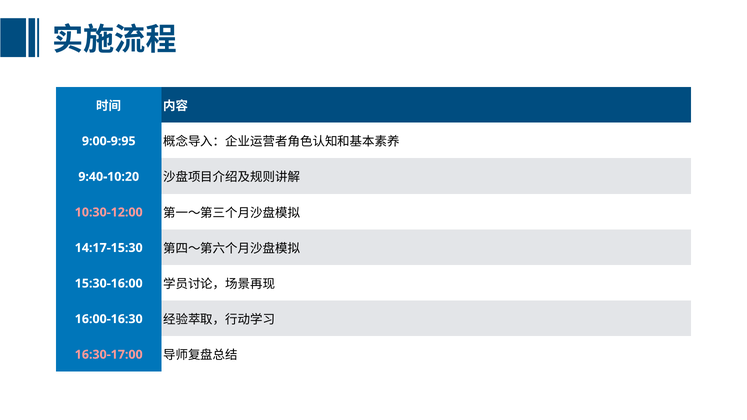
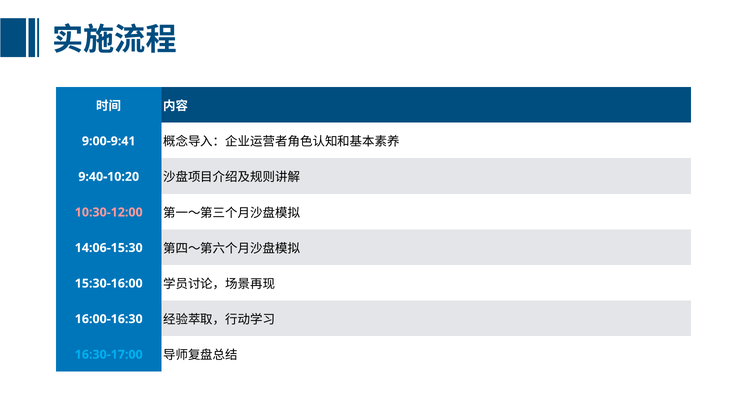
9:00-9:95: 9:00-9:95 -> 9:00-9:41 (109, 141)
14:17-15:30: 14:17-15:30 -> 14:06-15:30 (109, 248)
16:30-17:00 colour: pink -> light blue (109, 355)
